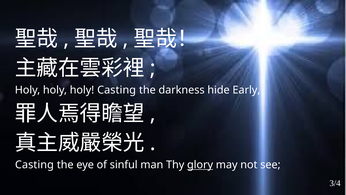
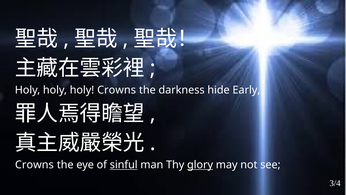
holy Casting: Casting -> Crowns (117, 90)
Casting: Casting -> Crowns (34, 165)
sinful underline: none -> present (124, 165)
